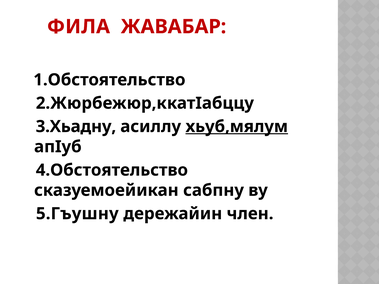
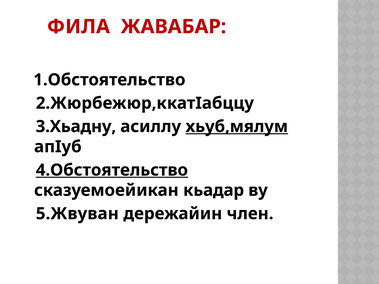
4.Обстоятельство underline: none -> present (112, 170)
сабпну: сабпну -> кьадар (214, 190)
5.Гъушну: 5.Гъушну -> 5.Жвуван (77, 214)
